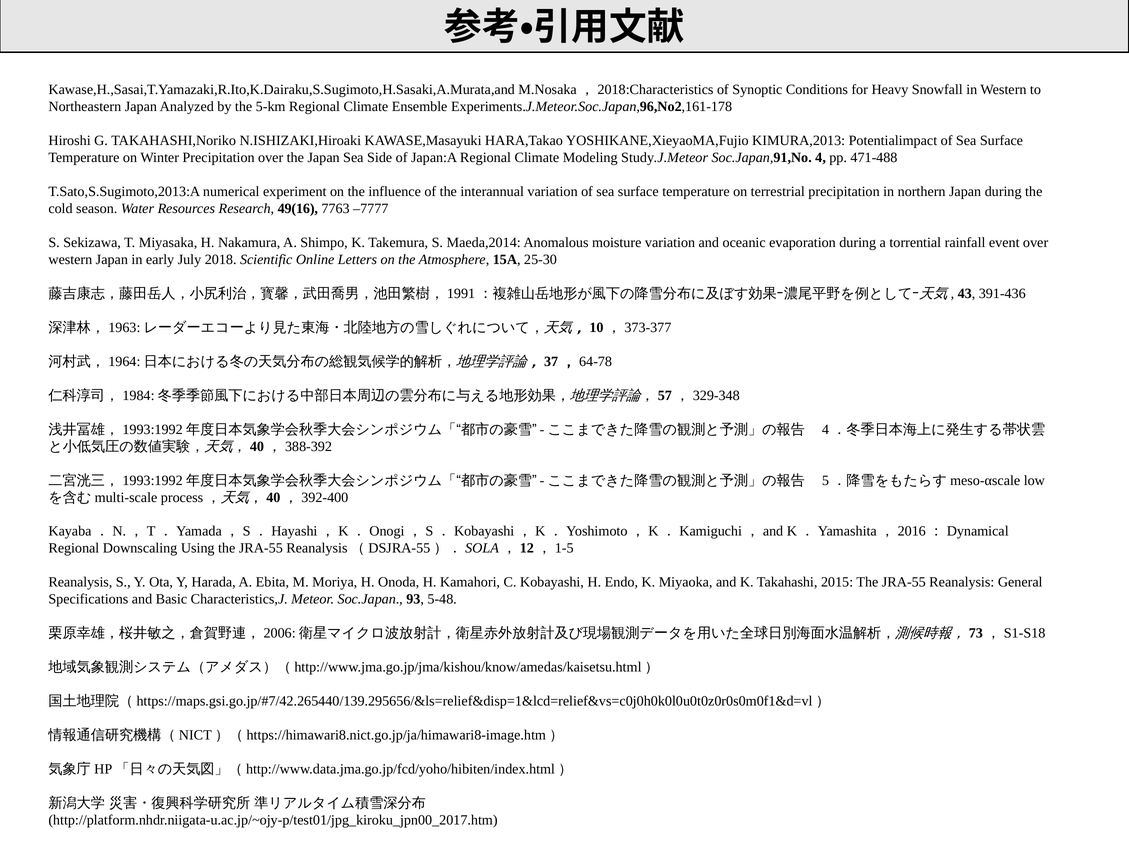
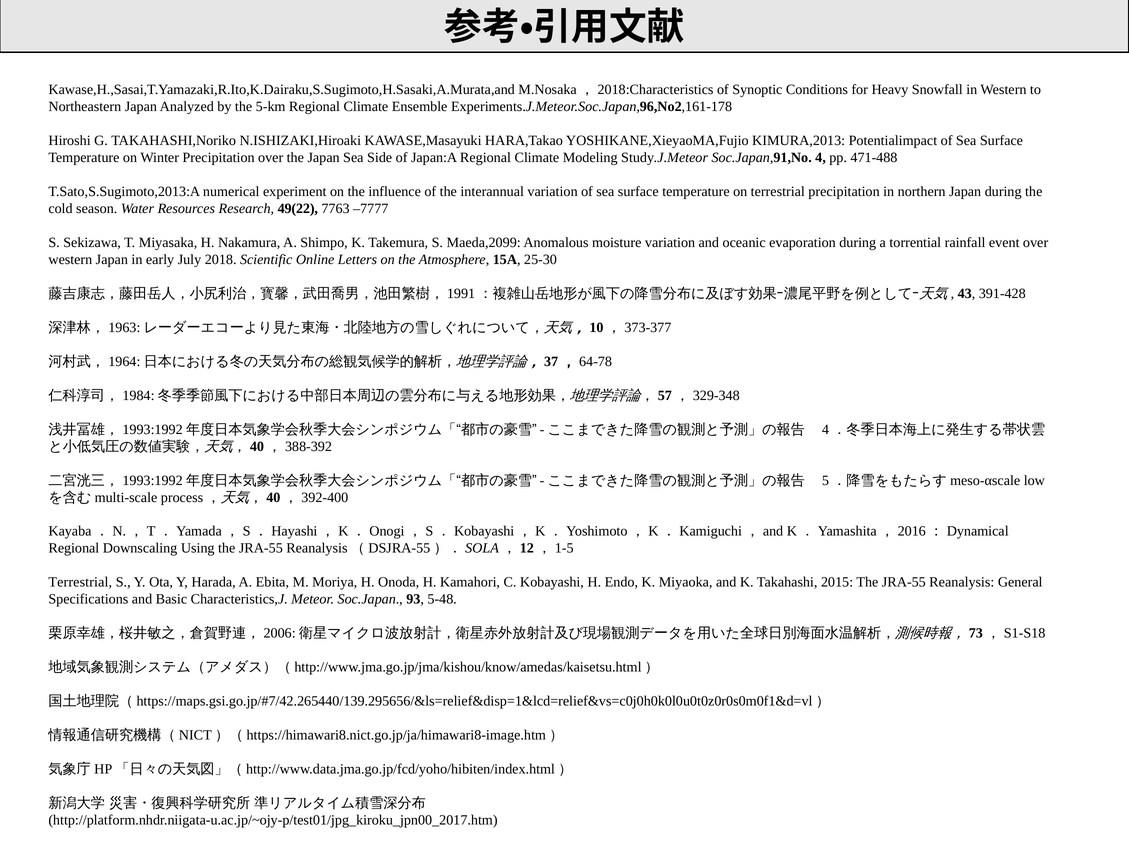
49(16: 49(16 -> 49(22 (298, 209)
Maeda,2014: Maeda,2014 -> Maeda,2099 (484, 243)
391-436: 391-436 -> 391-428 (1002, 293)
Reanalysis: Reanalysis -> Terrestrial (80, 582)
